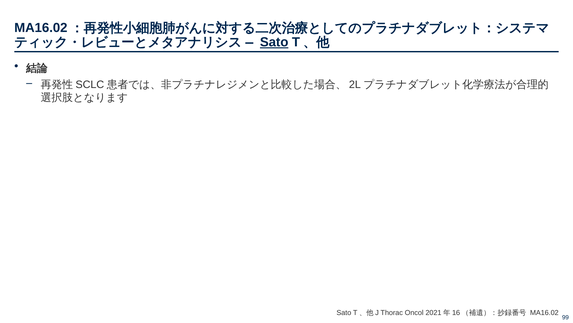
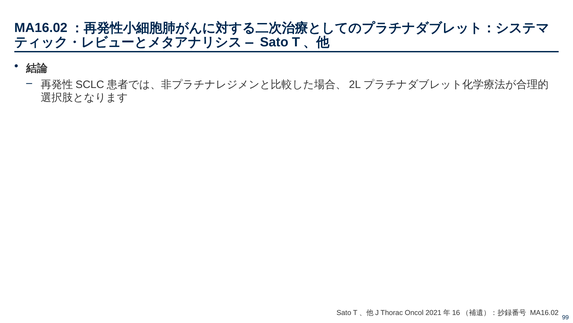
Sato underline: present -> none (274, 42)
